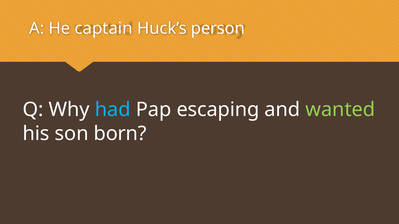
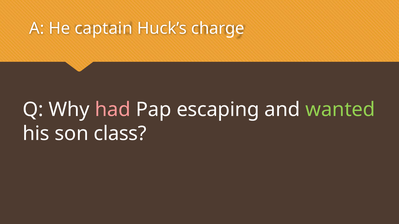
person: person -> charge (218, 28)
had colour: light blue -> pink (113, 110)
born: born -> class (120, 134)
